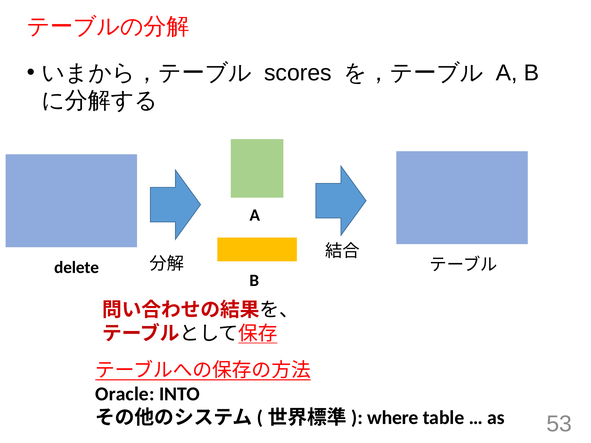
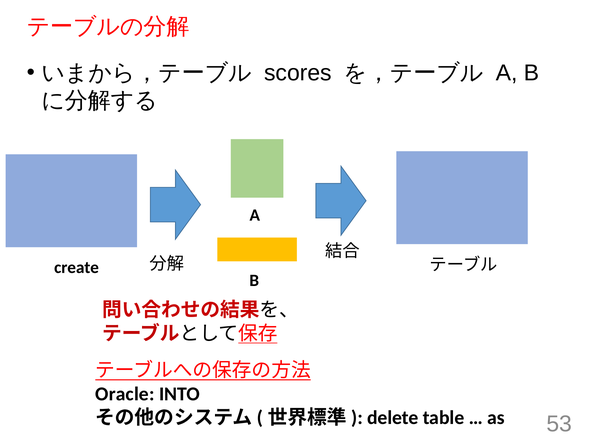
delete: delete -> create (77, 268)
where: where -> delete (393, 418)
